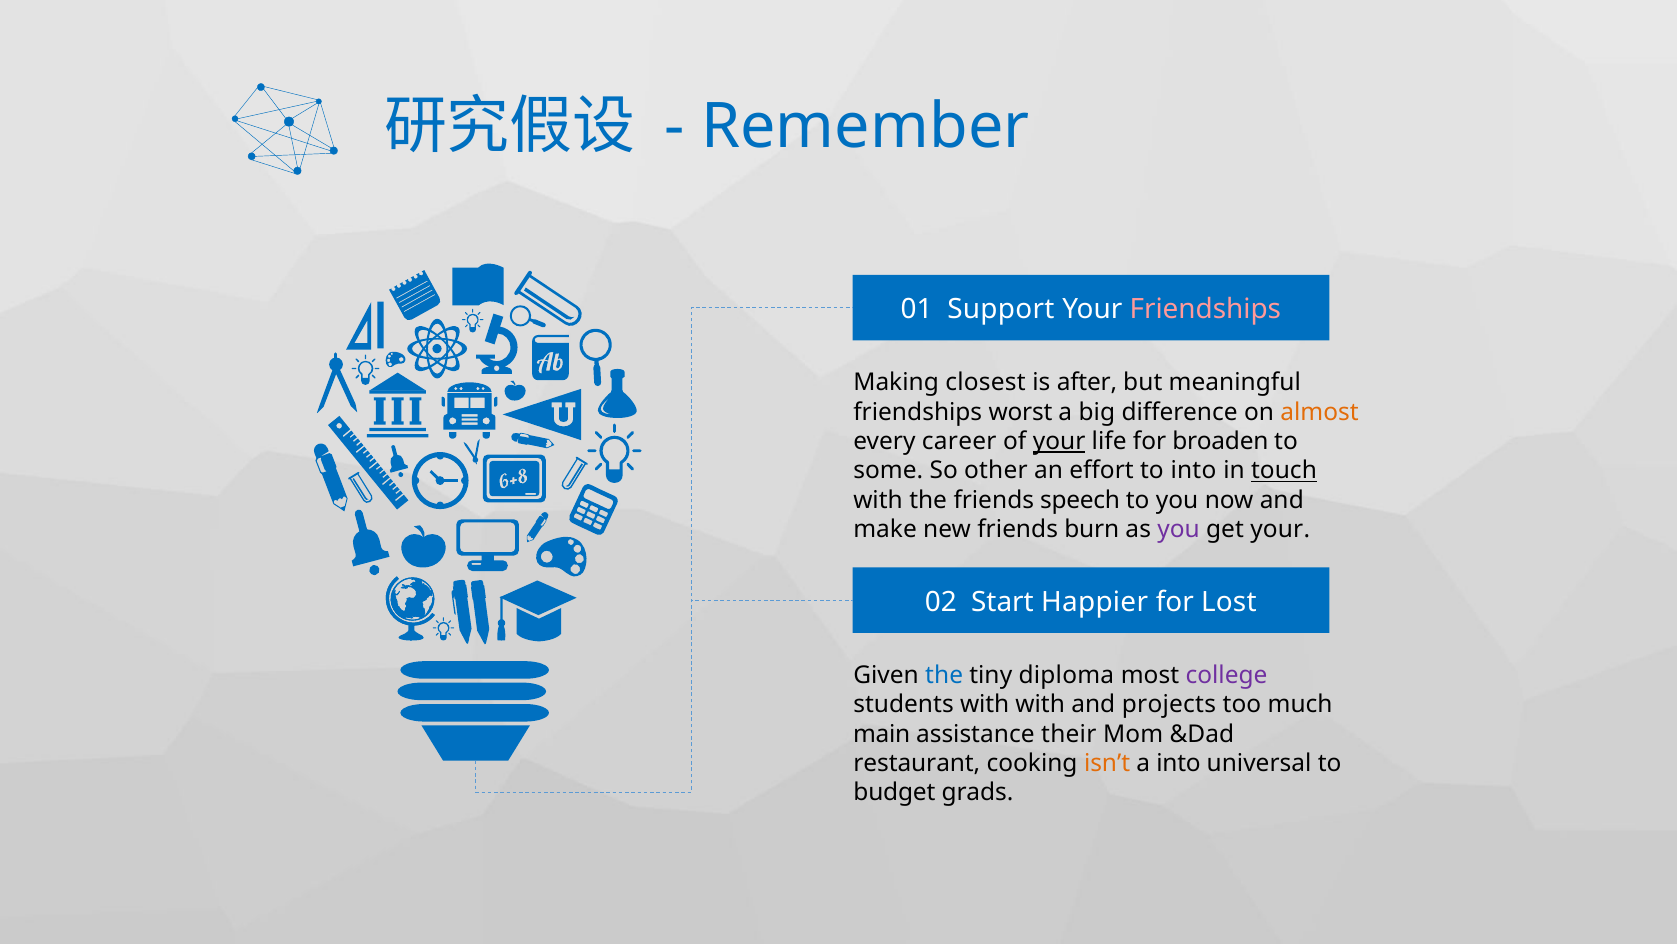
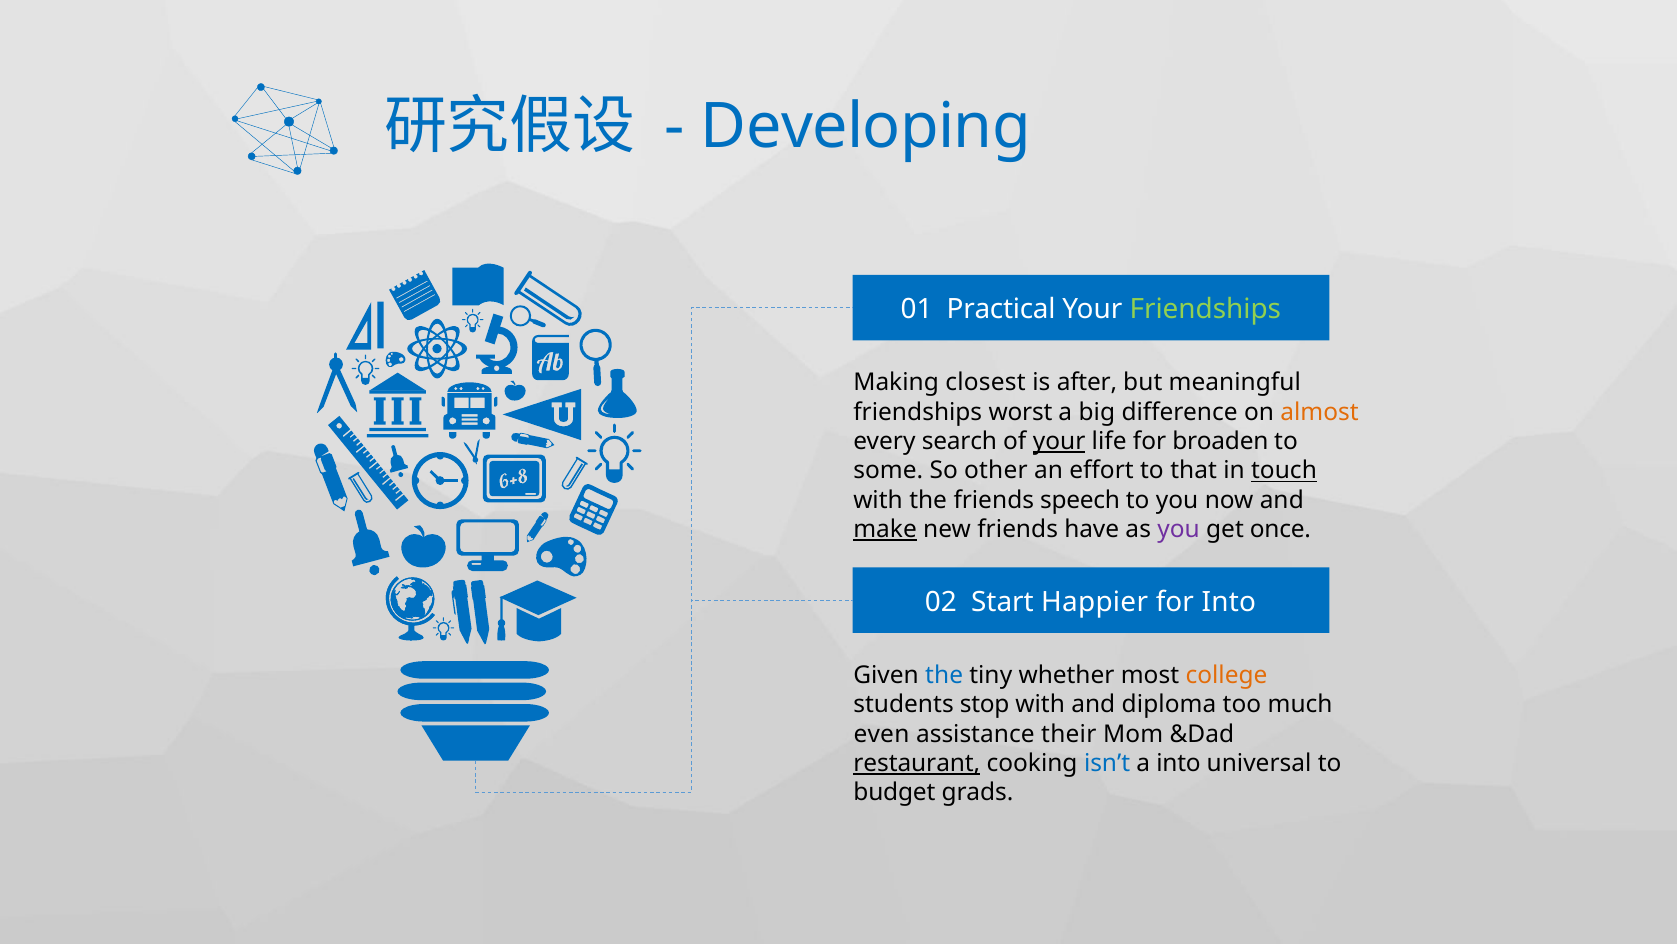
Remember: Remember -> Developing (866, 127)
Support: Support -> Practical (1001, 309)
Friendships colour: pink -> light green (1205, 309)
career: career -> search (959, 441)
to into: into -> that (1194, 470)
make underline: none -> present (885, 529)
burn: burn -> have (1092, 529)
get your: your -> once (1280, 529)
for Lost: Lost -> Into (1229, 602)
diploma: diploma -> whether (1067, 675)
college colour: purple -> orange (1226, 675)
students with: with -> stop (985, 704)
projects: projects -> diploma (1169, 704)
main: main -> even (881, 733)
restaurant underline: none -> present (917, 763)
isn’t colour: orange -> blue (1107, 763)
